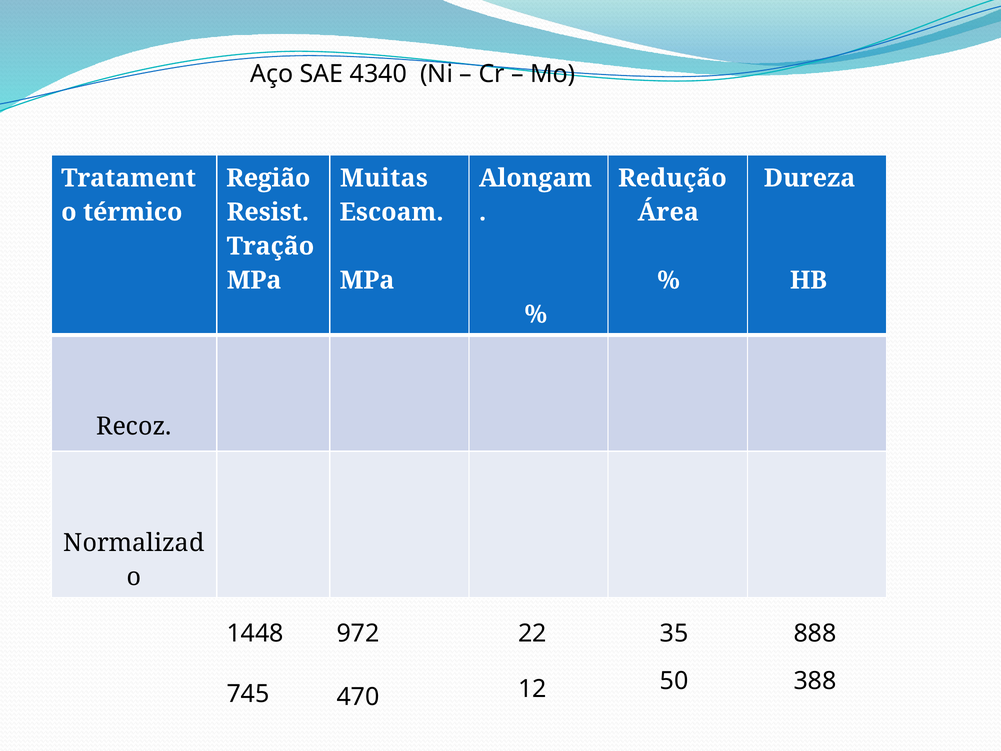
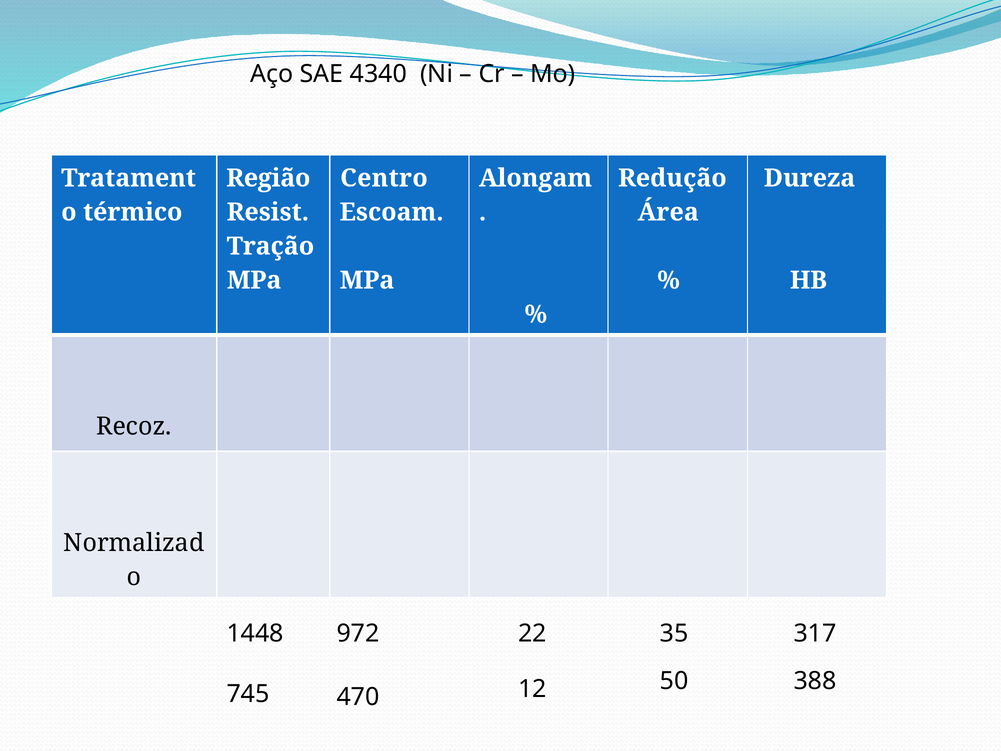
Muitas: Muitas -> Centro (384, 178)
888: 888 -> 317 (815, 634)
